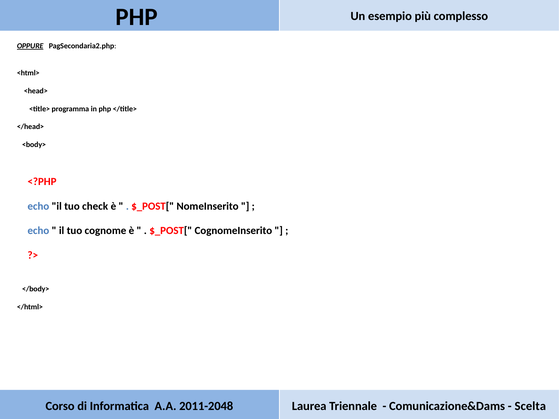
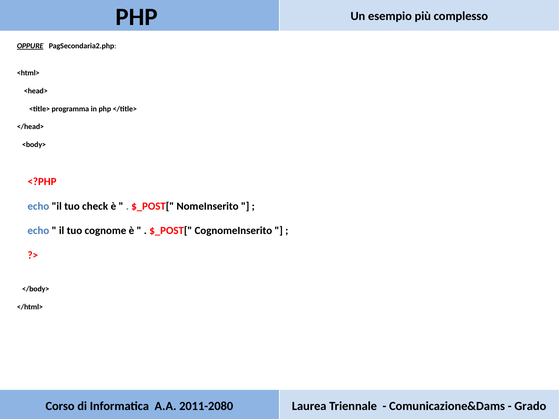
2011-2048: 2011-2048 -> 2011-2080 (206, 406)
Scelta: Scelta -> Grado (530, 406)
